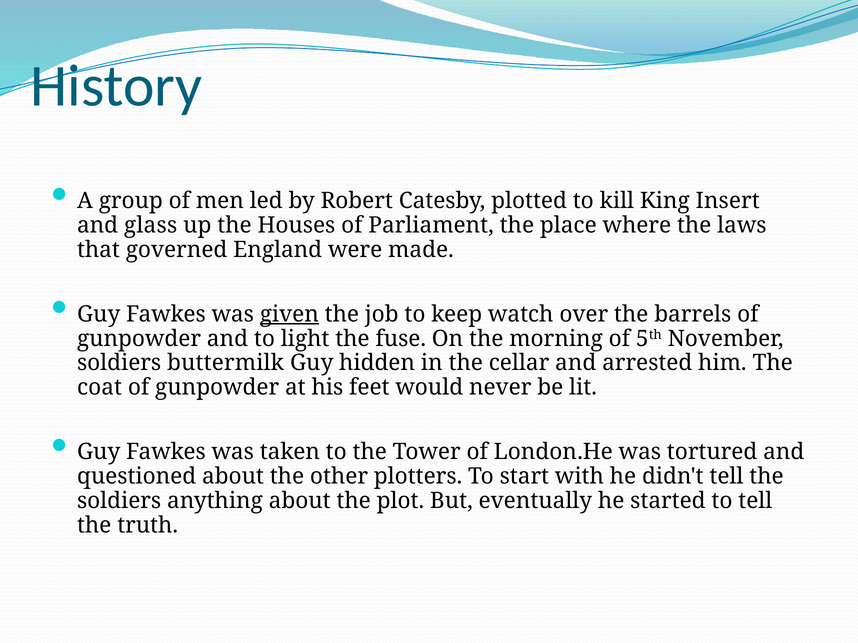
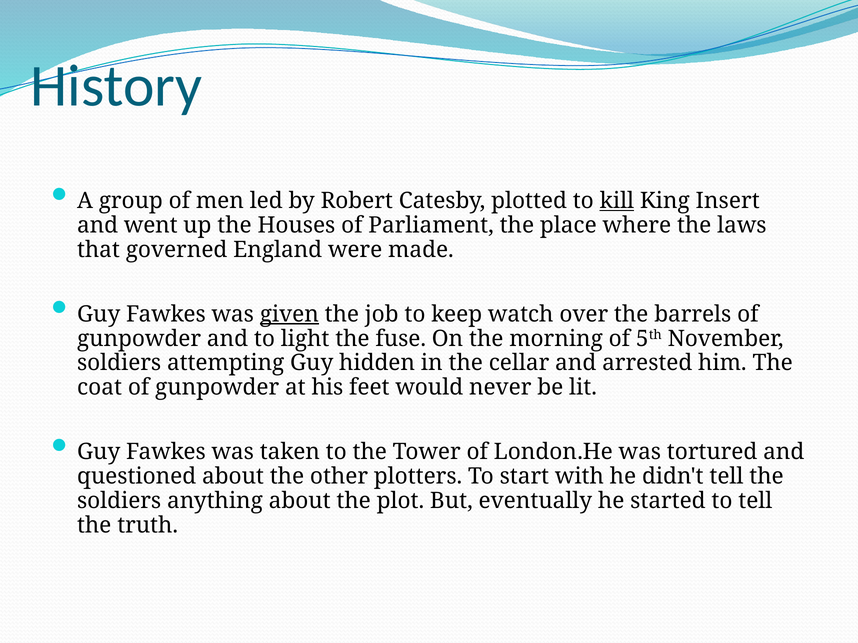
kill underline: none -> present (617, 201)
glass: glass -> went (151, 225)
buttermilk: buttermilk -> attempting (226, 363)
